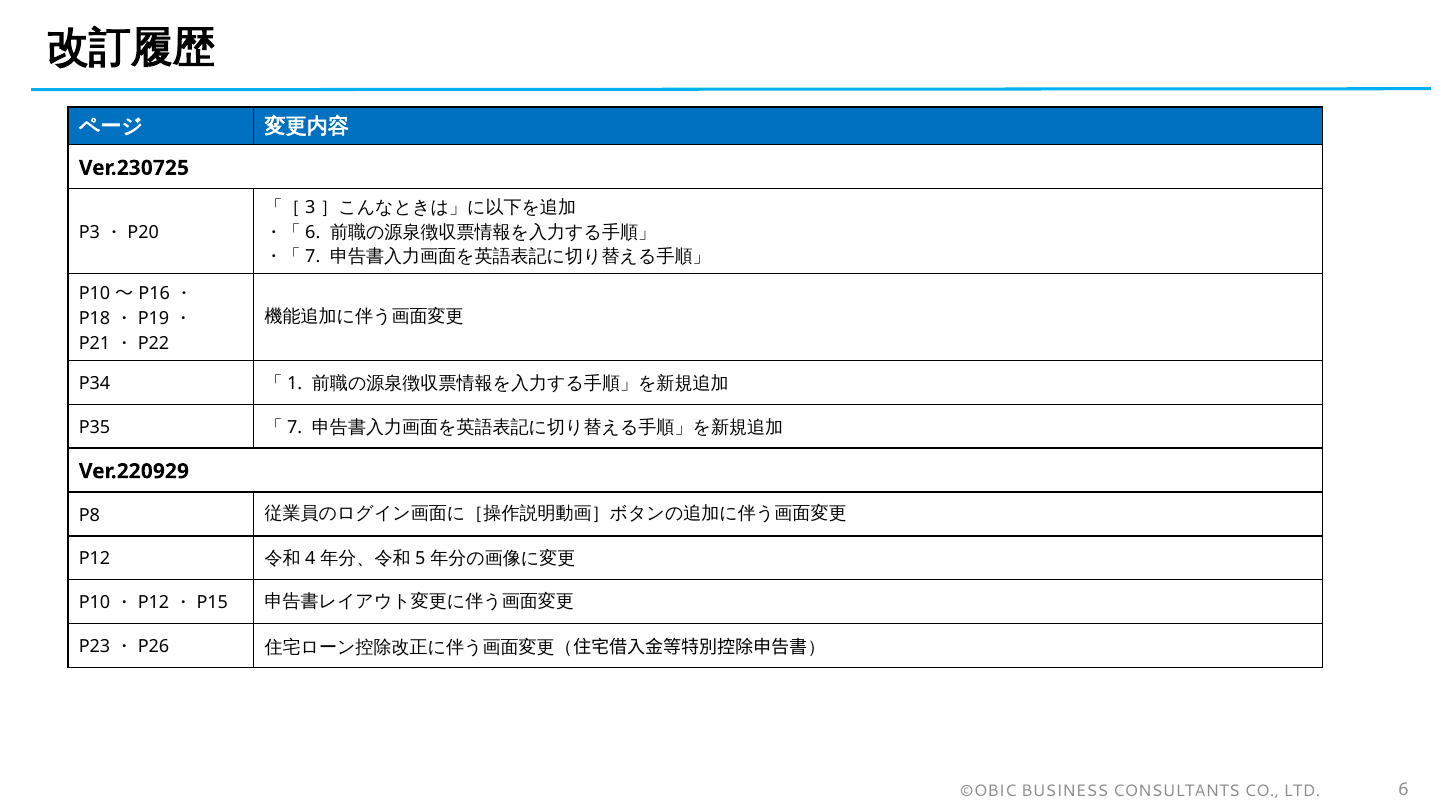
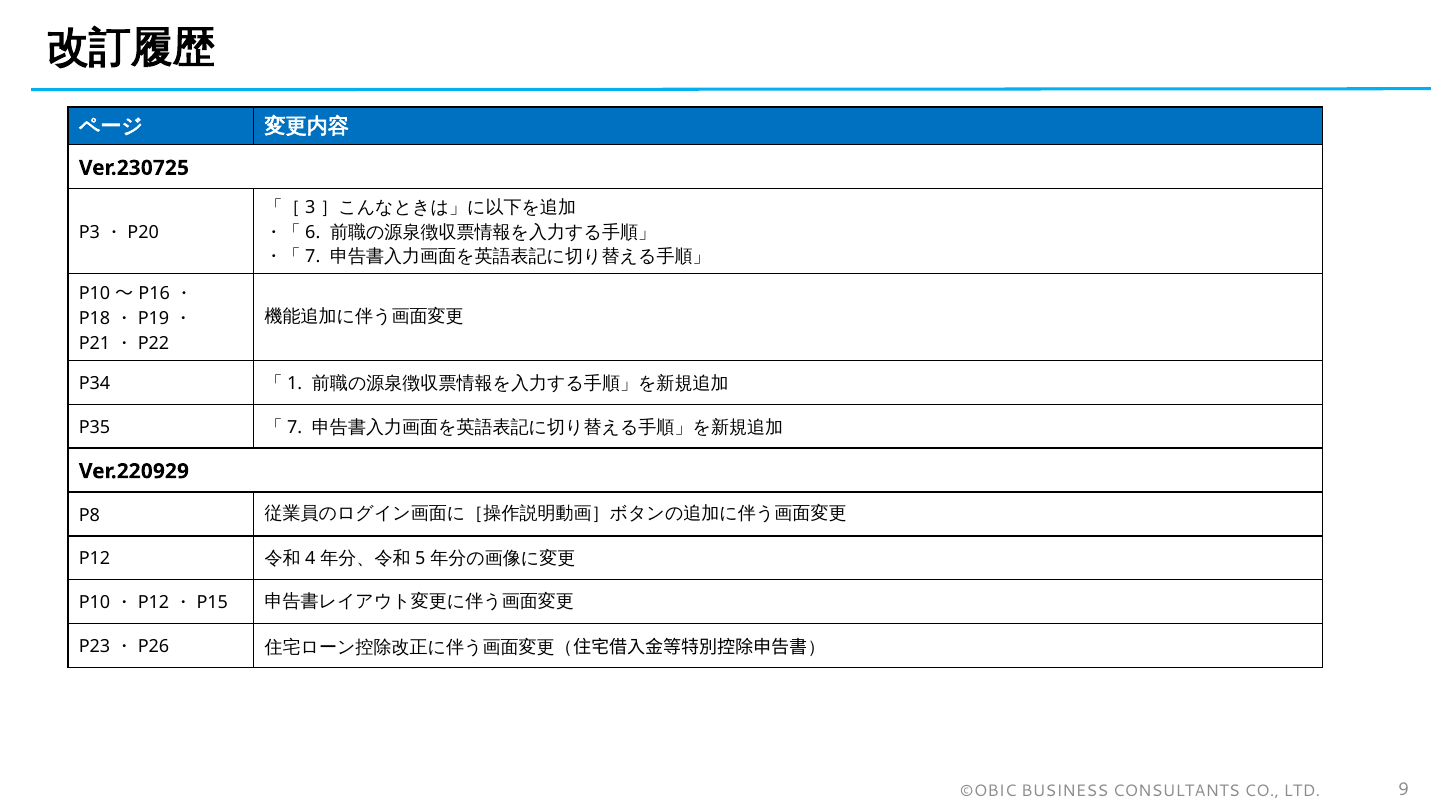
LTD 6: 6 -> 9 (1404, 790)
